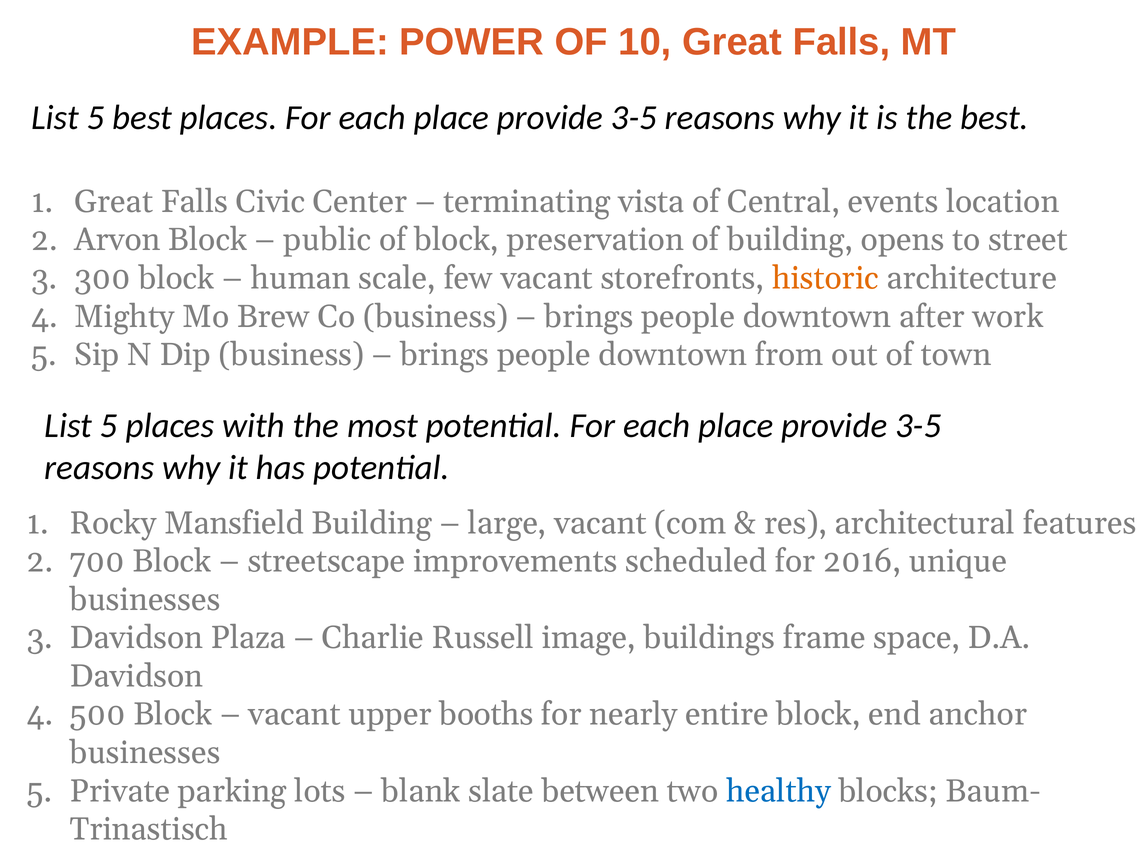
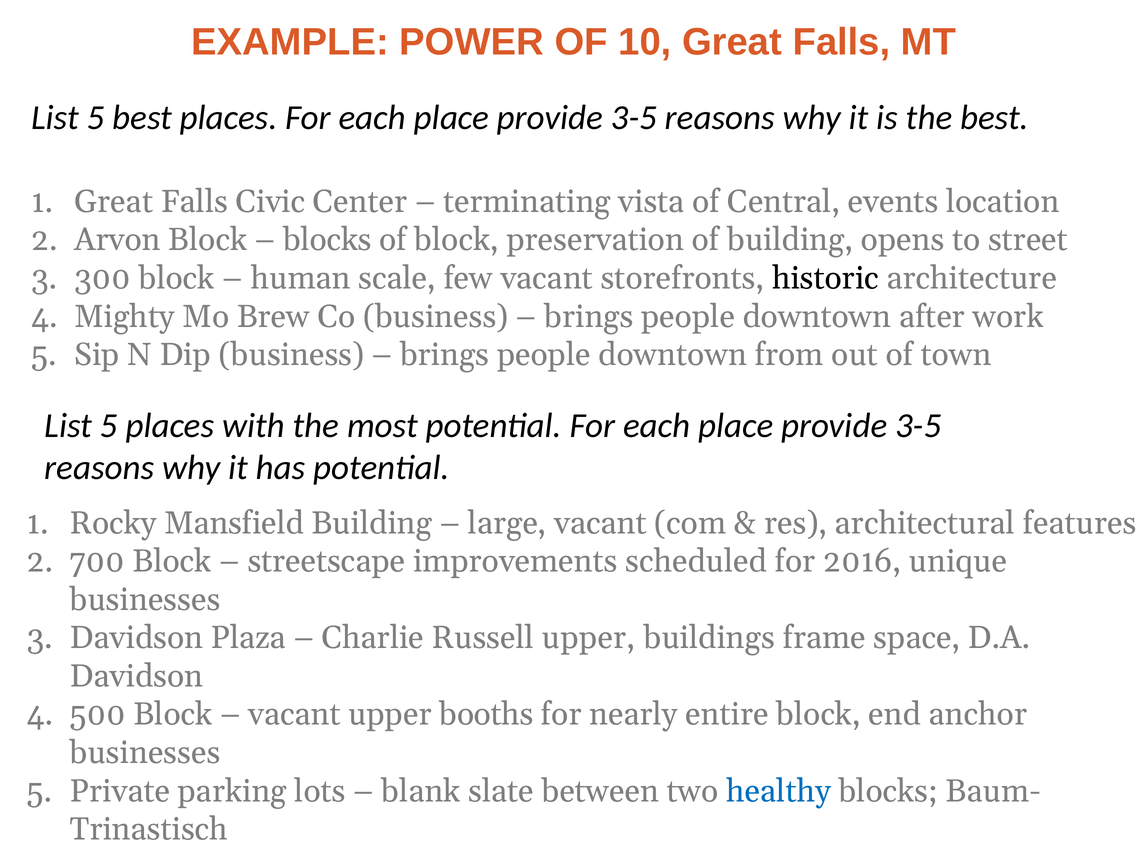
public: public -> blocks (327, 240)
historic colour: orange -> black (825, 278)
Russell image: image -> upper (589, 638)
